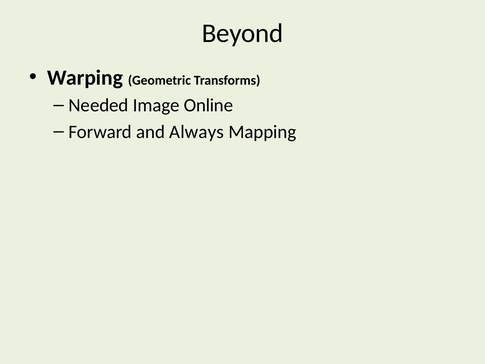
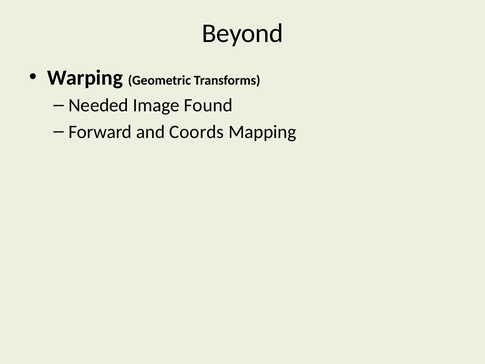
Online: Online -> Found (208, 105)
Always: Always -> Coords (197, 132)
